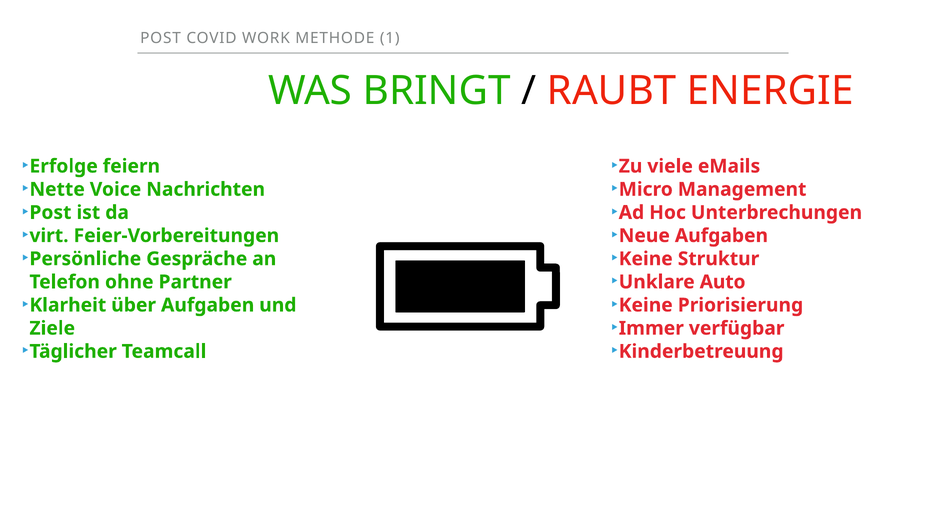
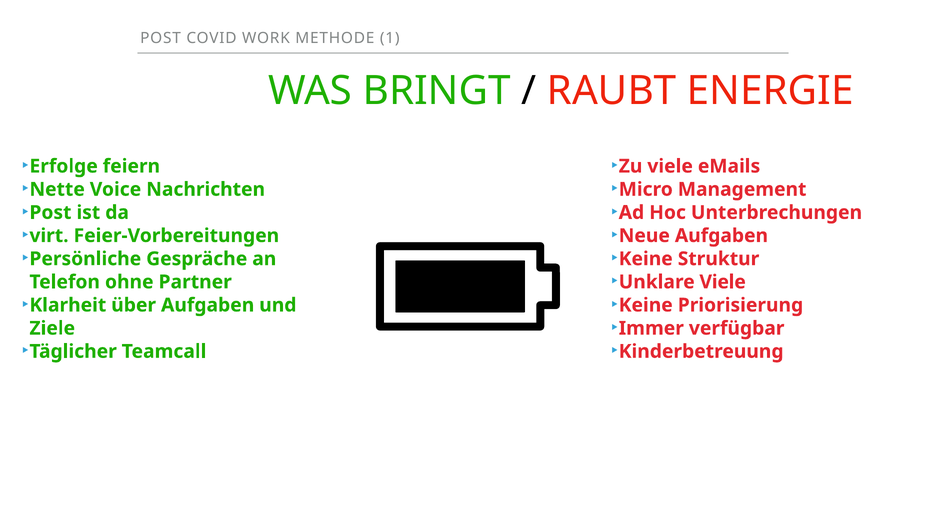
Unklare Auto: Auto -> Viele (723, 282)
